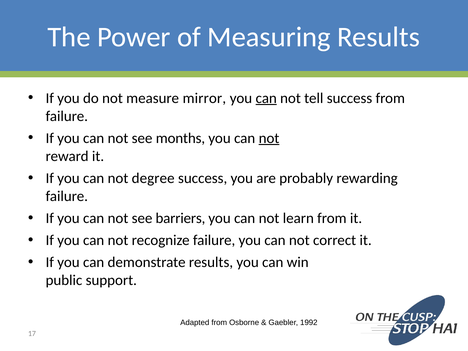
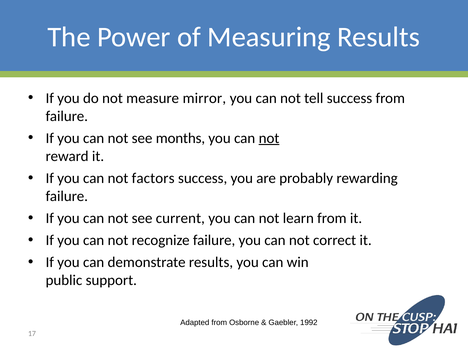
can underline: present -> none (266, 98)
degree: degree -> factors (153, 178)
barriers: barriers -> current (180, 218)
